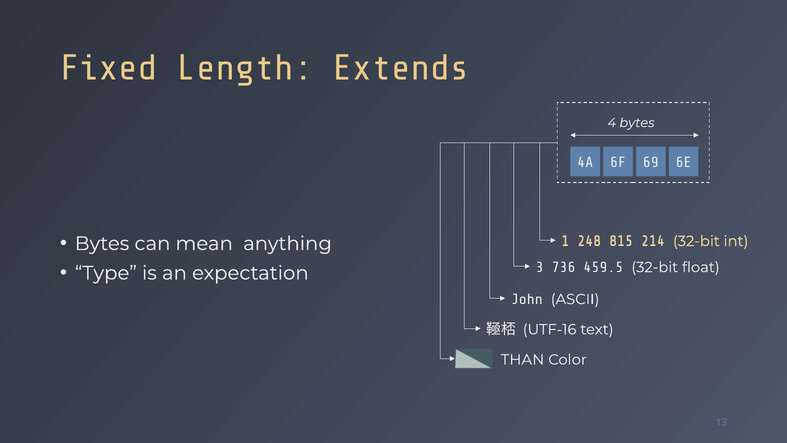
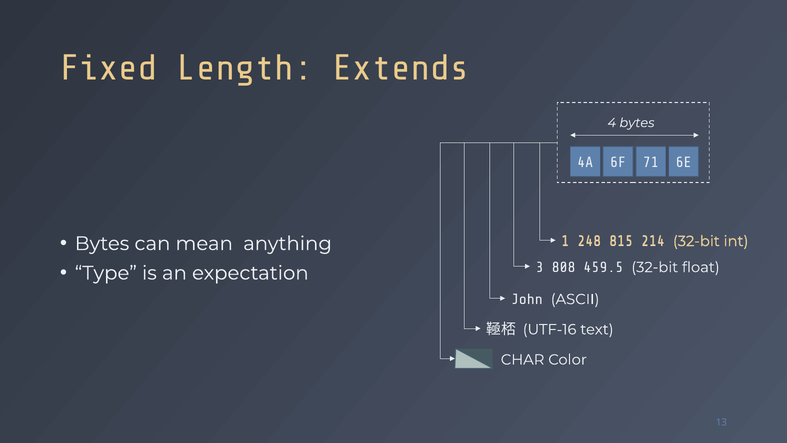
69: 69 -> 71 (651, 162)
736: 736 -> 808 (564, 267)
THAN: THAN -> CHAR (523, 359)
